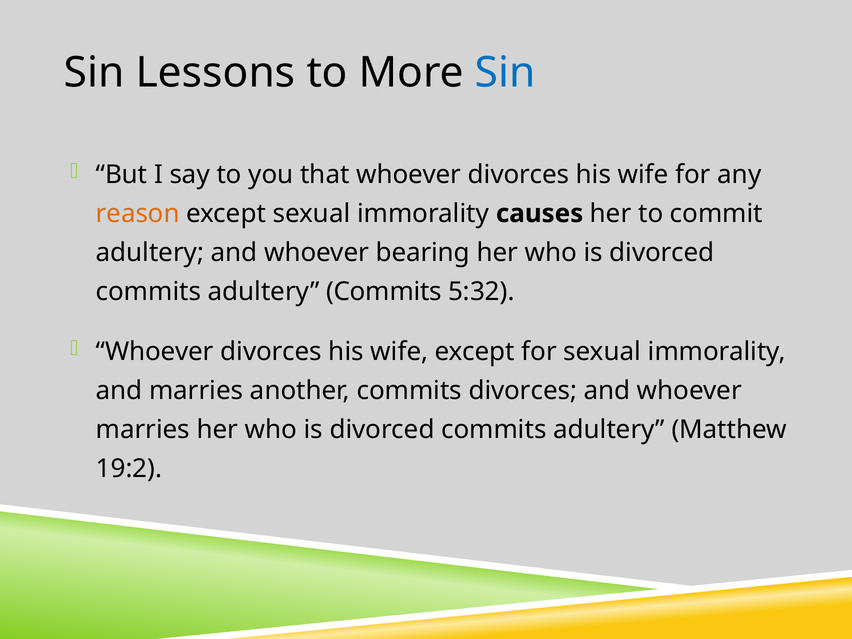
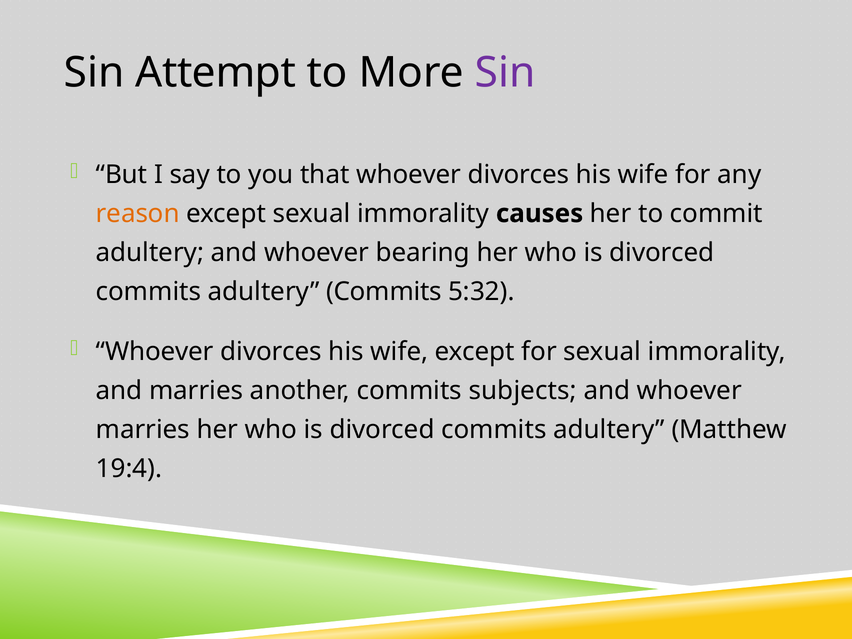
Lessons: Lessons -> Attempt (216, 73)
Sin colour: blue -> purple (505, 73)
commits divorces: divorces -> subjects (523, 391)
19:2: 19:2 -> 19:4 (129, 469)
